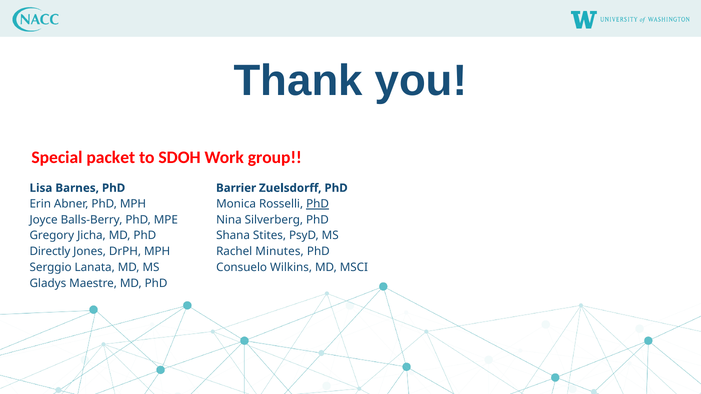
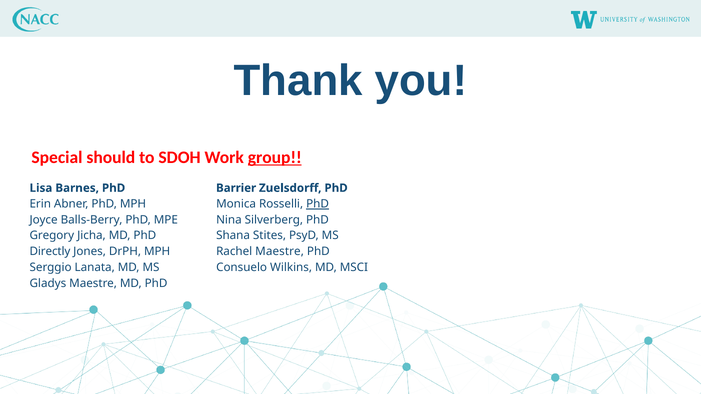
packet: packet -> should (111, 158)
group underline: none -> present (275, 158)
Rachel Minutes: Minutes -> Maestre (280, 252)
